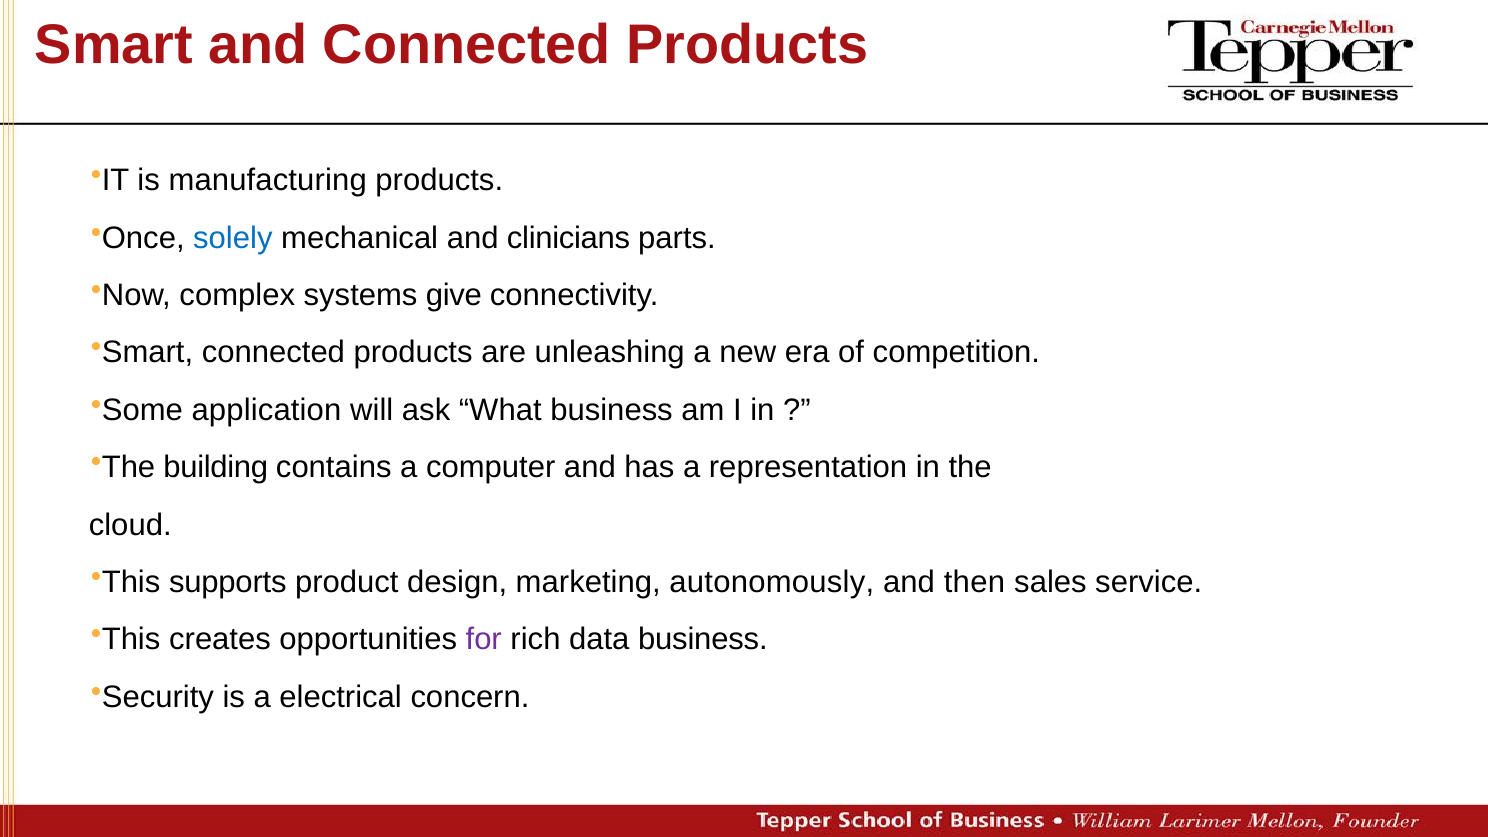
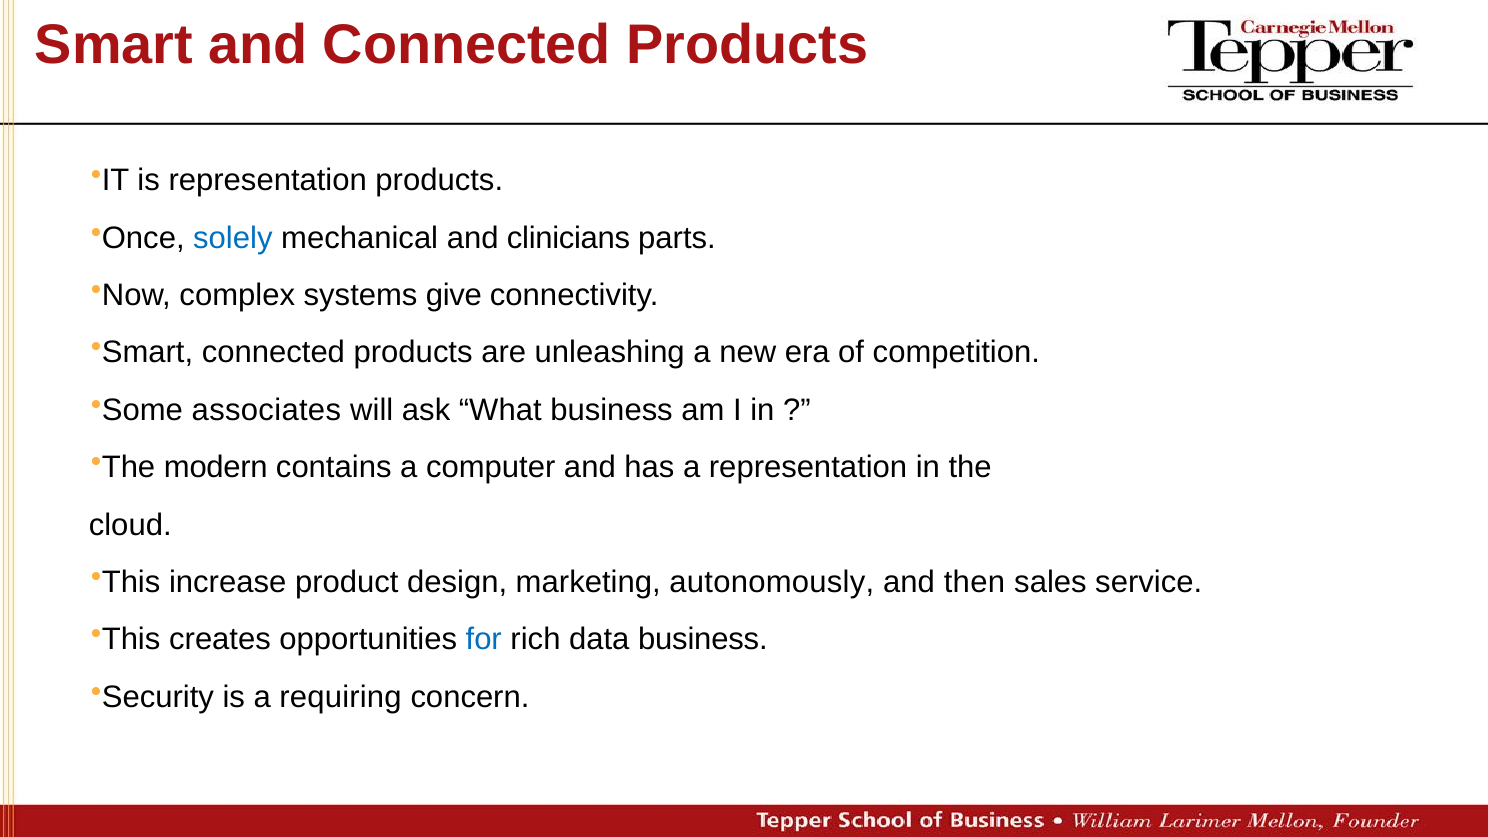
is manufacturing: manufacturing -> representation (268, 181)
application: application -> associates (266, 410)
building: building -> modern (216, 467)
supports: supports -> increase (228, 582)
for colour: purple -> blue (484, 640)
electrical: electrical -> requiring (341, 697)
